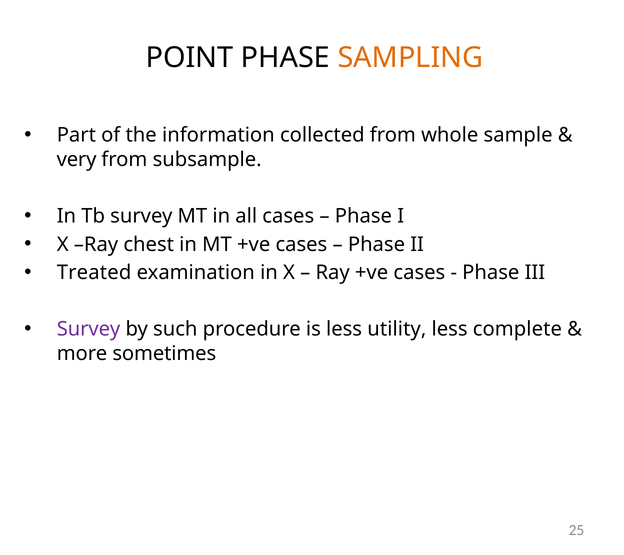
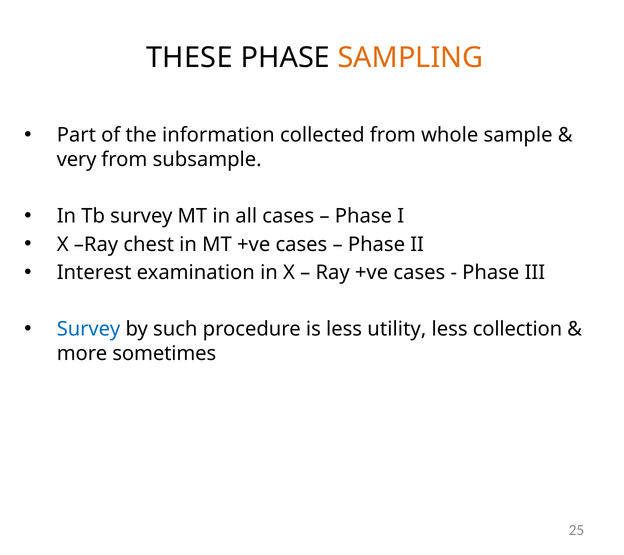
POINT: POINT -> THESE (189, 57)
Treated: Treated -> Interest (94, 272)
Survey colour: purple -> blue (89, 329)
complete: complete -> collection (517, 329)
